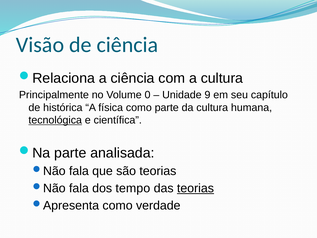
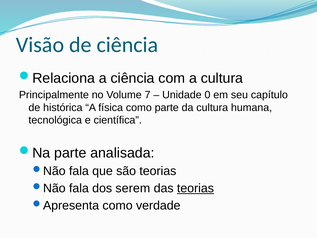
0: 0 -> 7 (148, 95)
9: 9 -> 0 (207, 95)
tecnológica underline: present -> none (55, 120)
tempo: tempo -> serem (133, 188)
